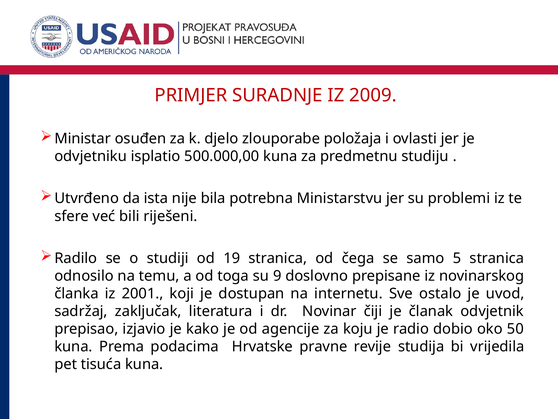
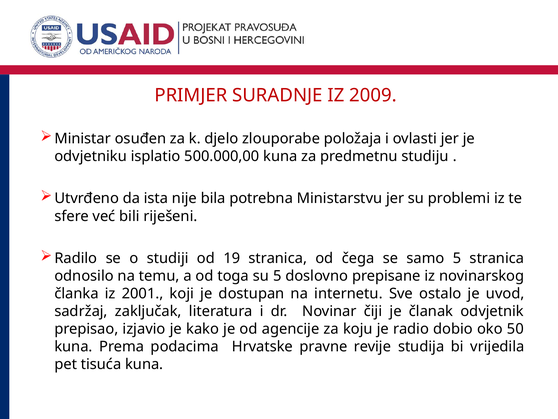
su 9: 9 -> 5 (277, 276)
